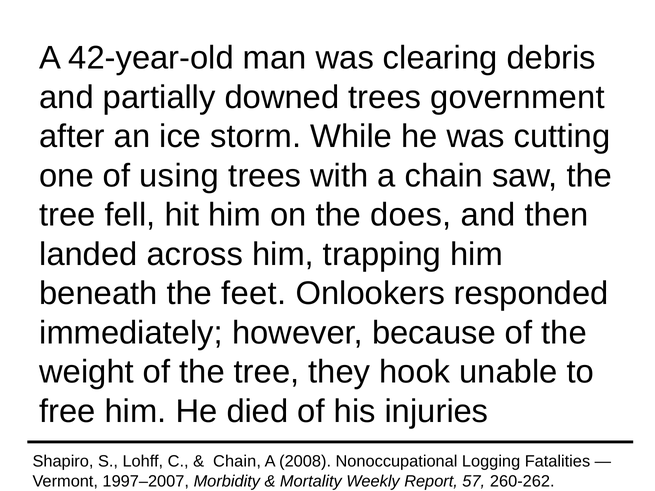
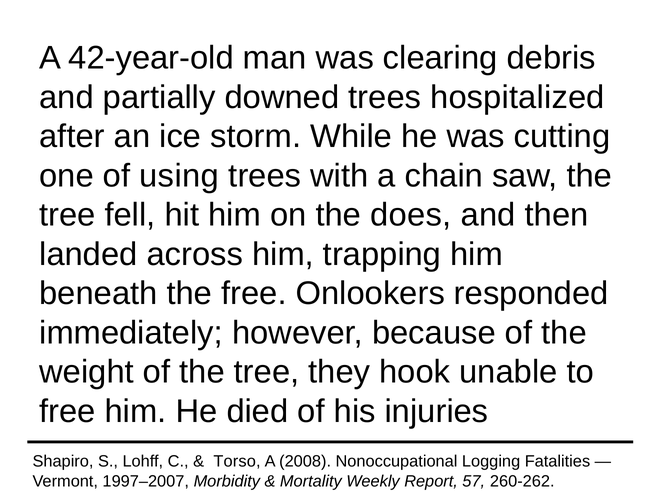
government: government -> hospitalized (517, 97)
the feet: feet -> free (254, 294)
Chain: Chain -> Torso (237, 462)
